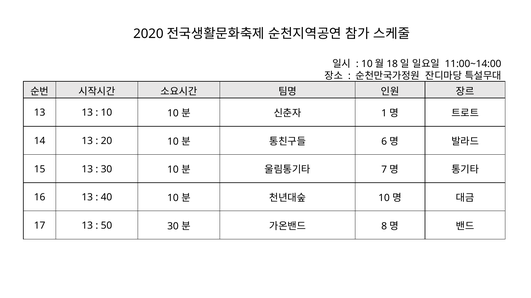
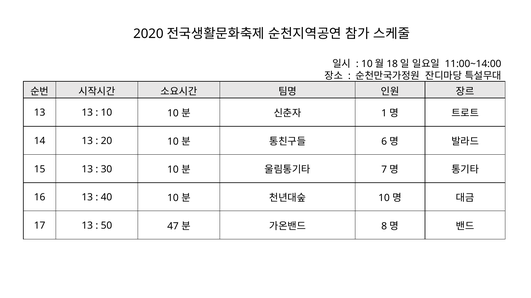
50 30: 30 -> 47 (173, 227)
